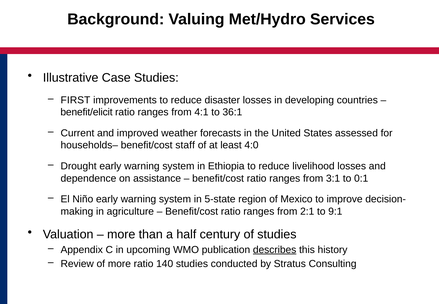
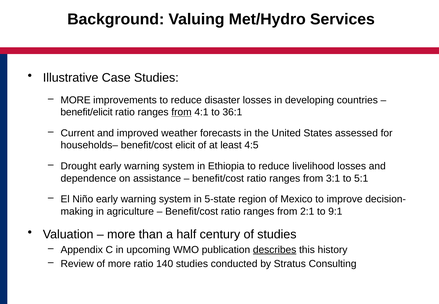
FIRST: FIRST -> MORE (76, 100)
from underline: none -> present (181, 112)
staff: staff -> elicit (185, 145)
4:0: 4:0 -> 4:5 (252, 145)
0:1: 0:1 -> 5:1 (361, 178)
